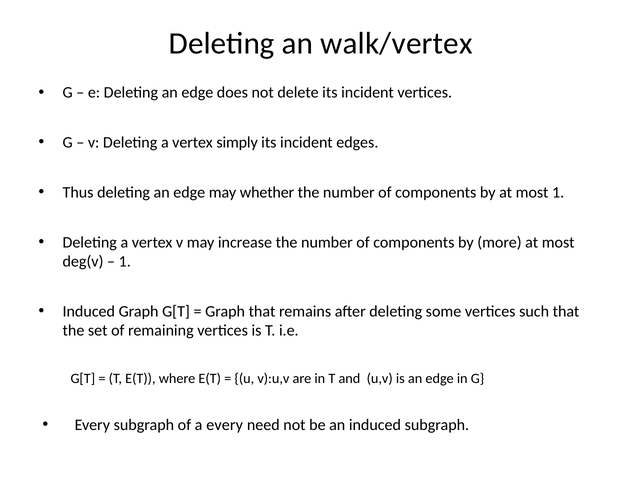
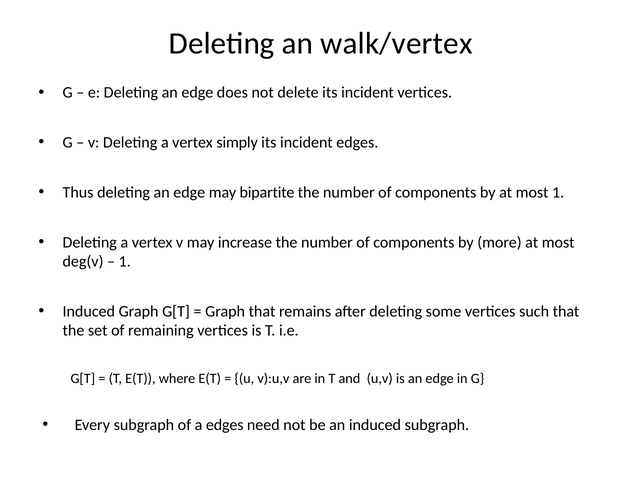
whether: whether -> bipartite (267, 193)
a every: every -> edges (225, 425)
